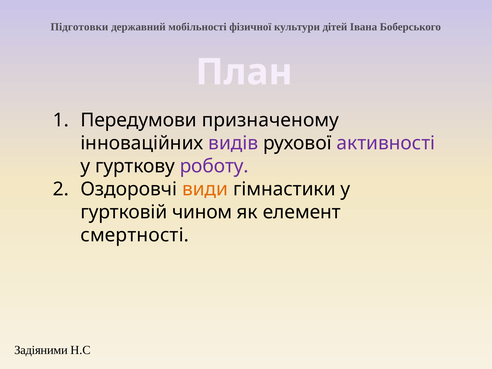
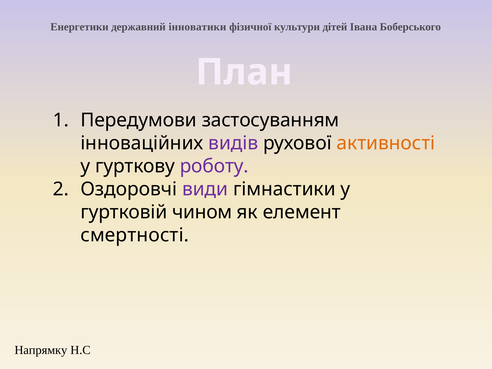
Підготовки: Підготовки -> Енергетики (79, 27)
мобільності: мобільності -> інноватики (197, 27)
призначеному: призначеному -> застосуванням (271, 120)
активності colour: purple -> orange (386, 143)
види colour: orange -> purple (205, 189)
Задіяними: Задіяними -> Напрямку (41, 350)
